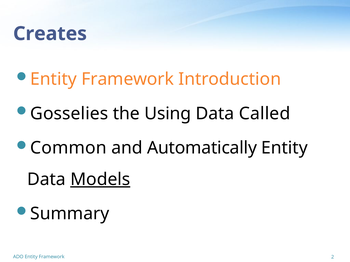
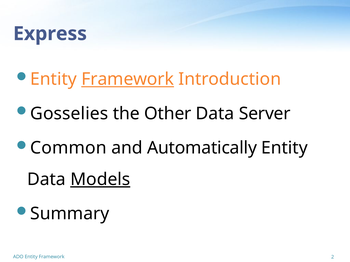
Creates: Creates -> Express (50, 34)
Framework underline: none -> present (128, 79)
Using: Using -> Other (168, 114)
Called: Called -> Server (265, 114)
